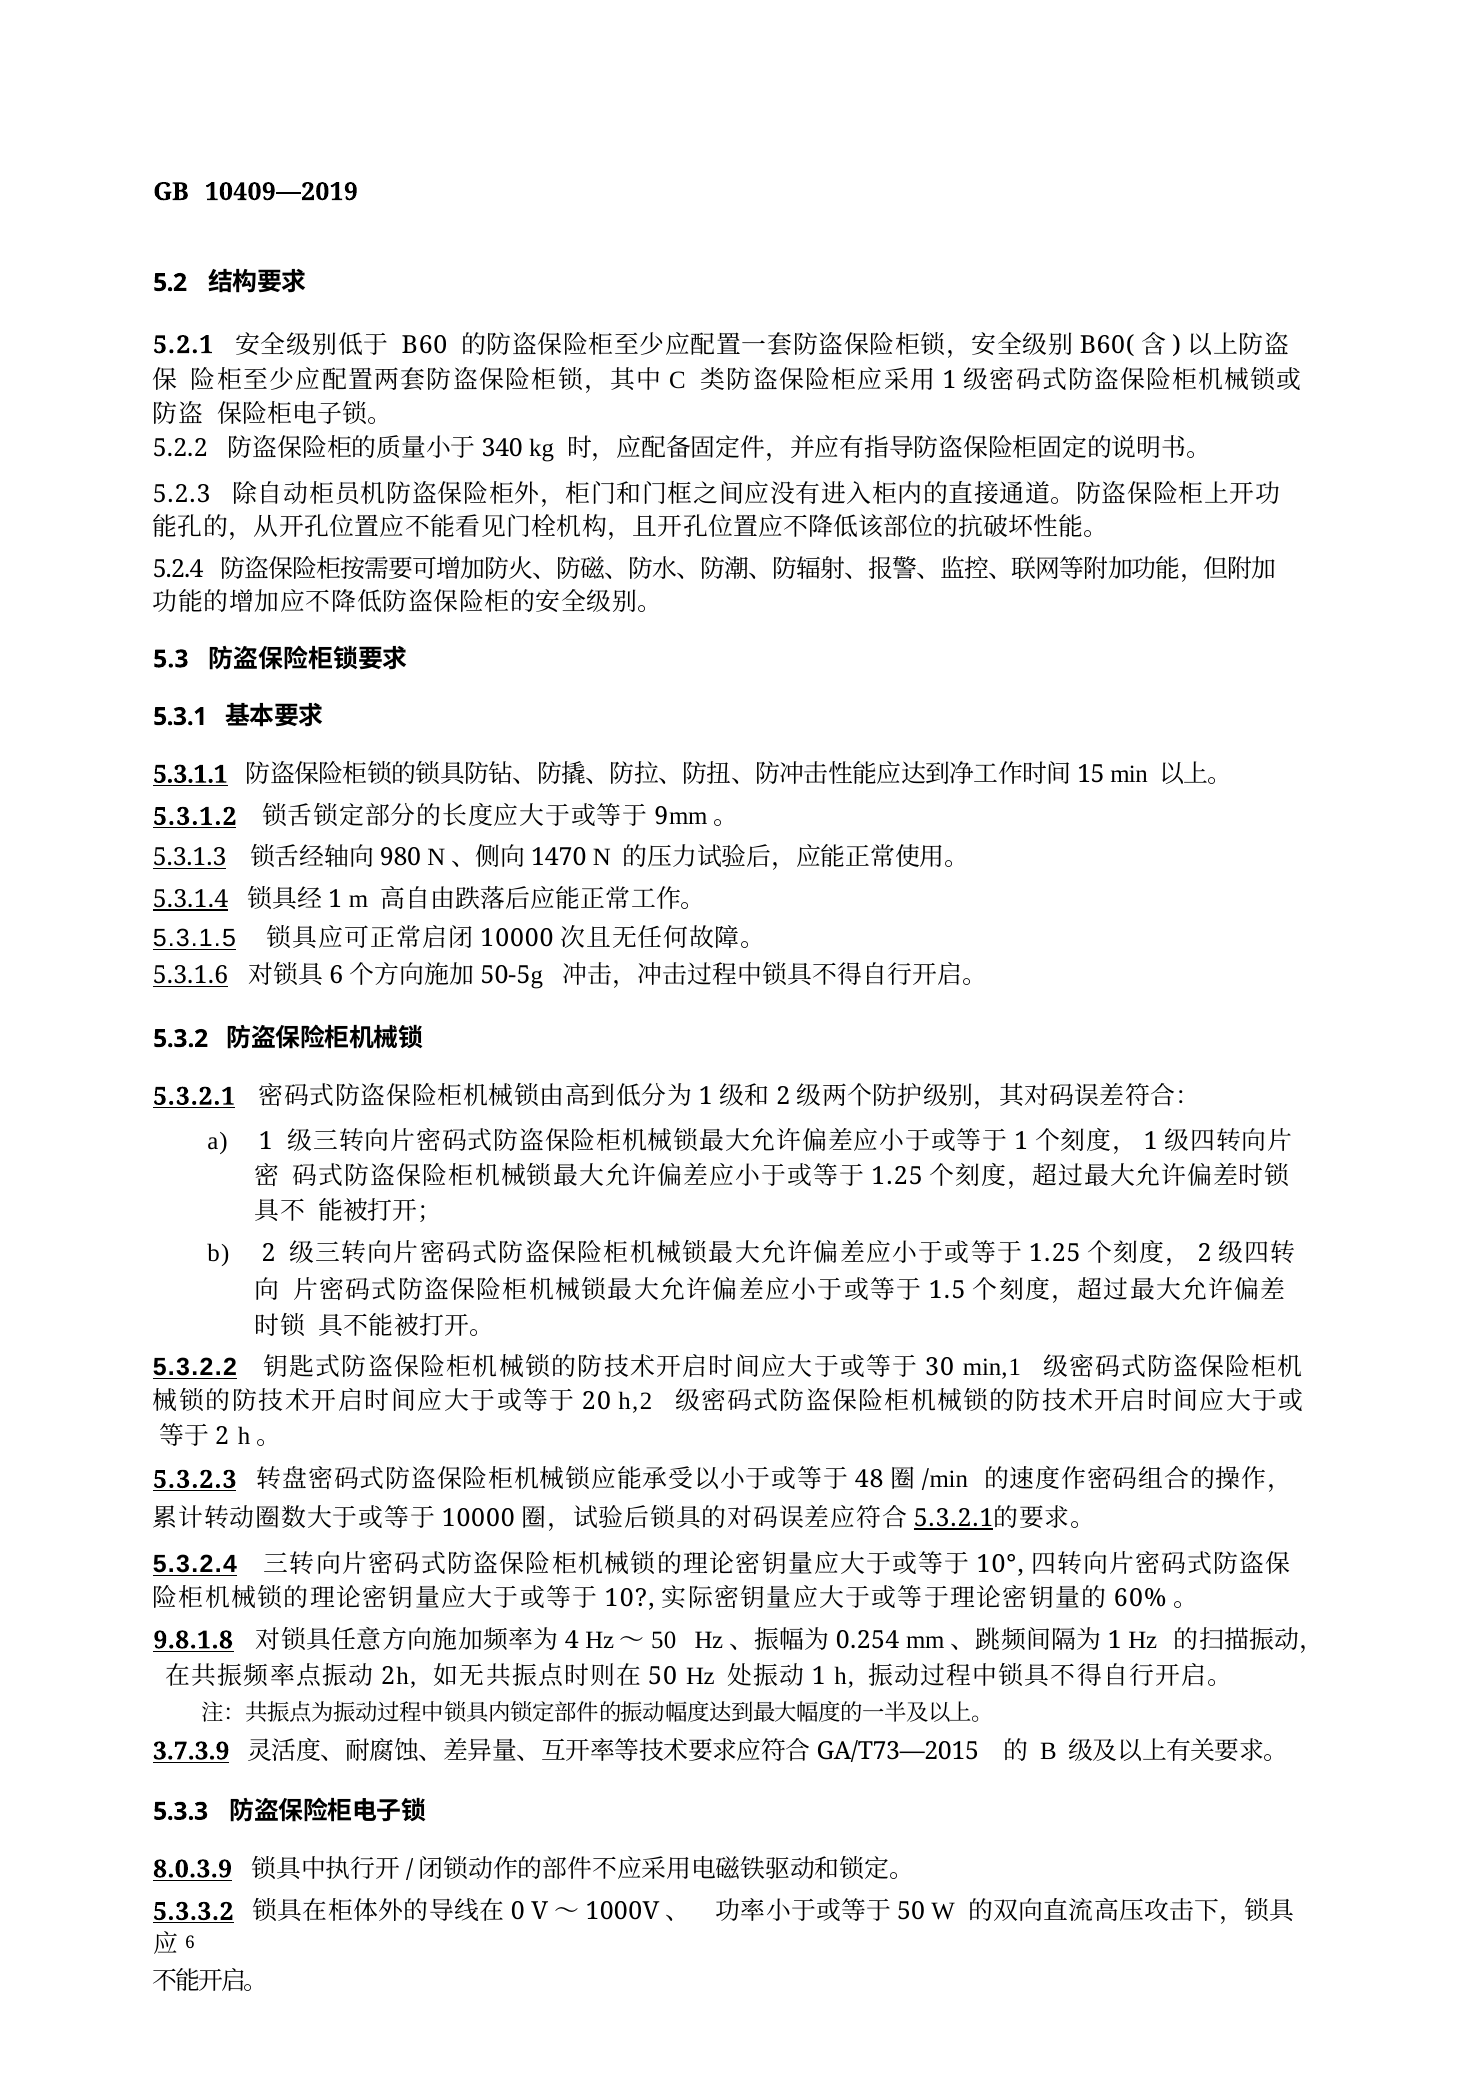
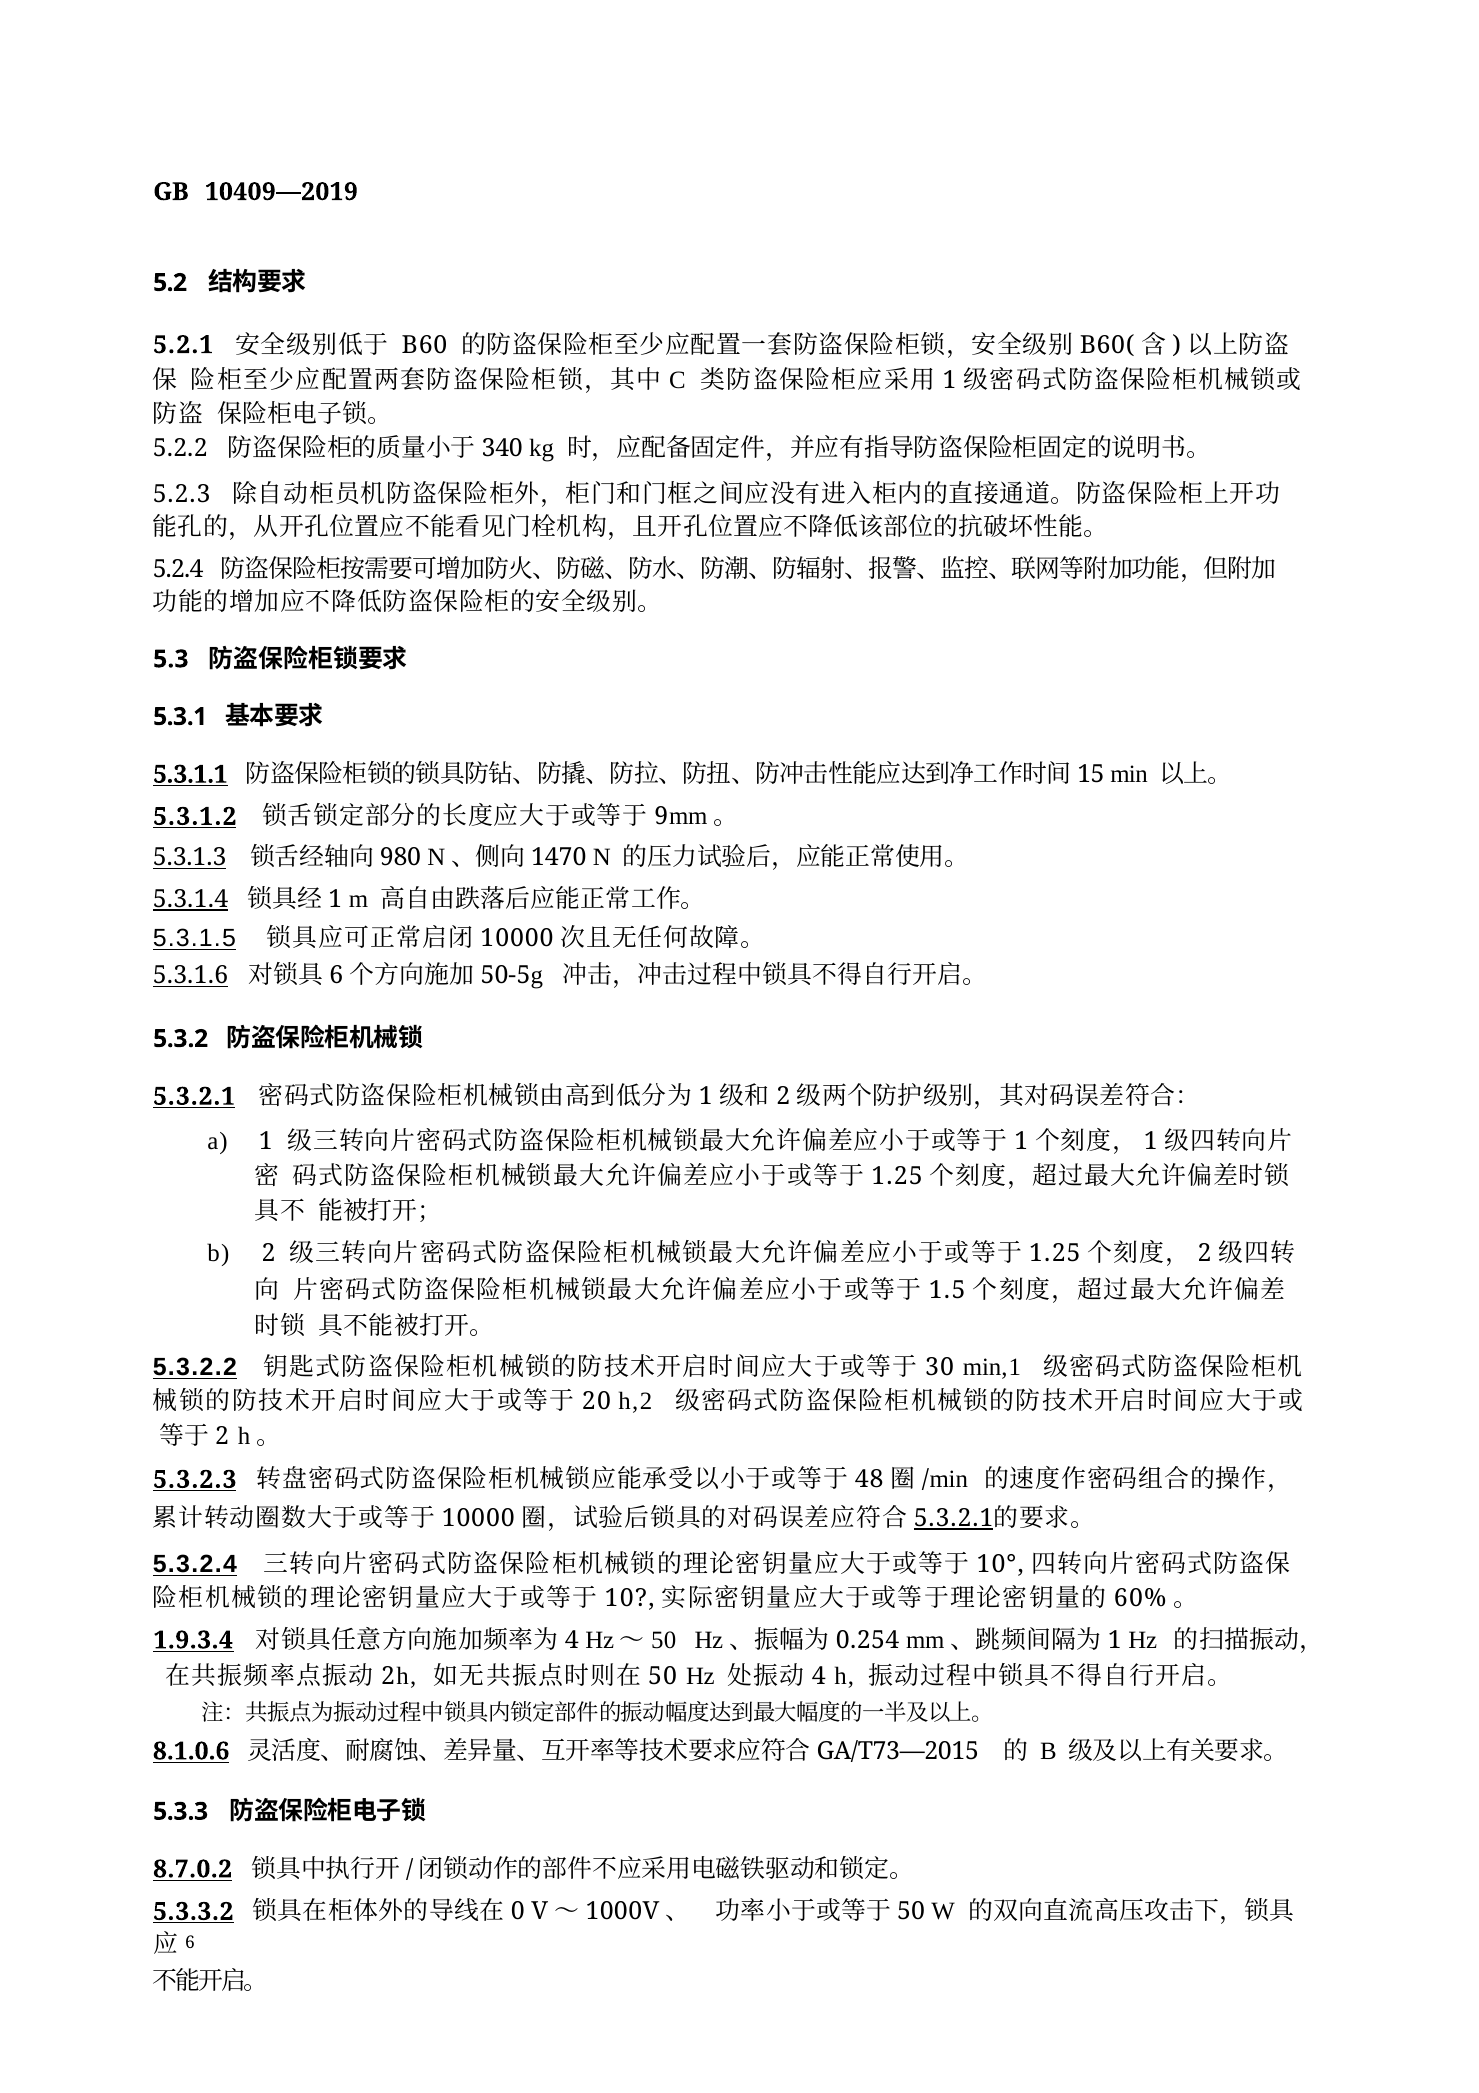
9.8.1.8: 9.8.1.8 -> 1.9.3.4 (193, 1640)
1: 1 -> 4 (819, 1676)
3.7.3.9: 3.7.3.9 -> 8.1.0.6 (191, 1751)
8.0.3.9: 8.0.3.9 -> 8.7.0.2 (193, 1869)
